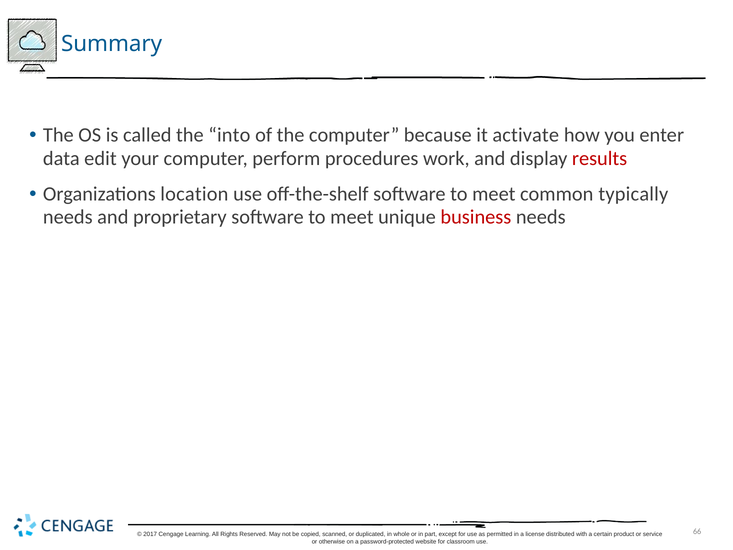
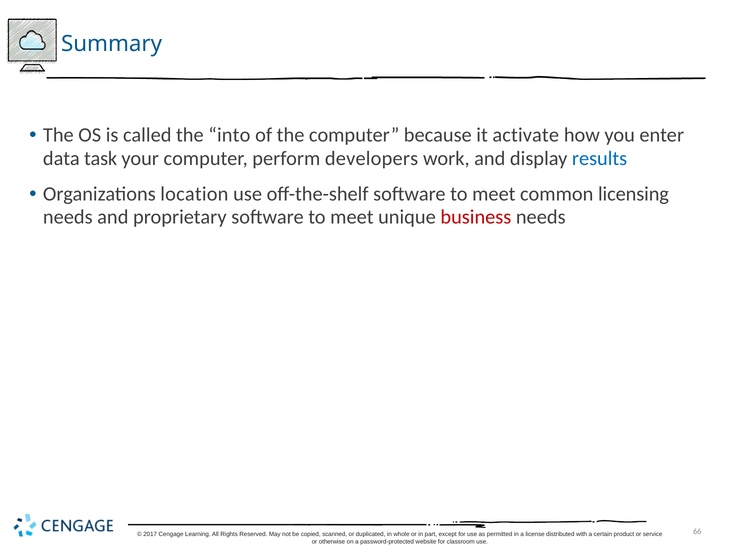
edit: edit -> task (101, 158)
procedures: procedures -> developers (372, 158)
results colour: red -> blue (600, 158)
typically: typically -> licensing (633, 194)
